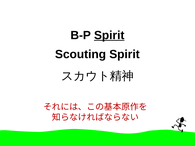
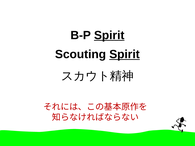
Spirit underline: none -> present (125, 54)
